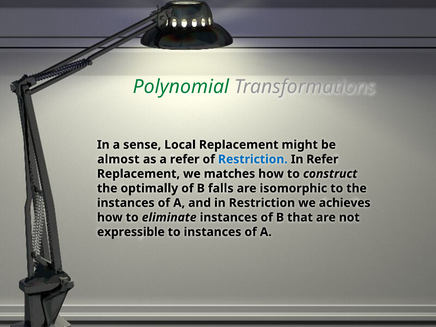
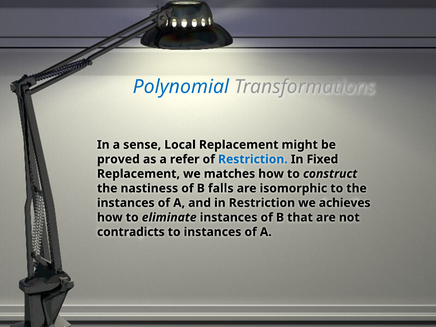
Polynomial colour: green -> blue (181, 87)
almost: almost -> proved (118, 159)
In Refer: Refer -> Fixed (322, 159)
optimally: optimally -> nastiness (149, 188)
expressible: expressible -> contradicts (131, 232)
